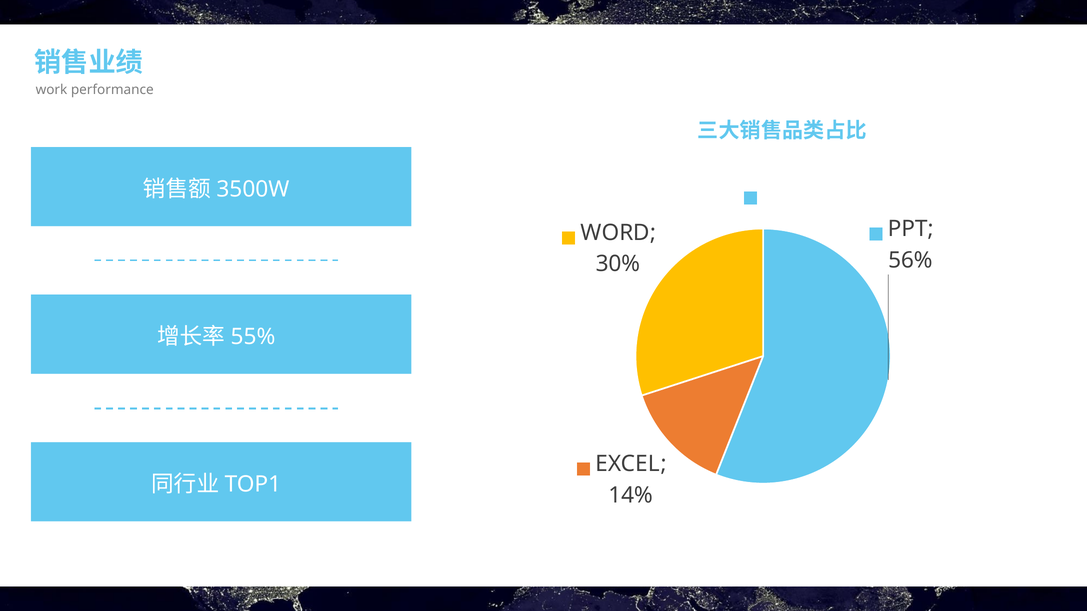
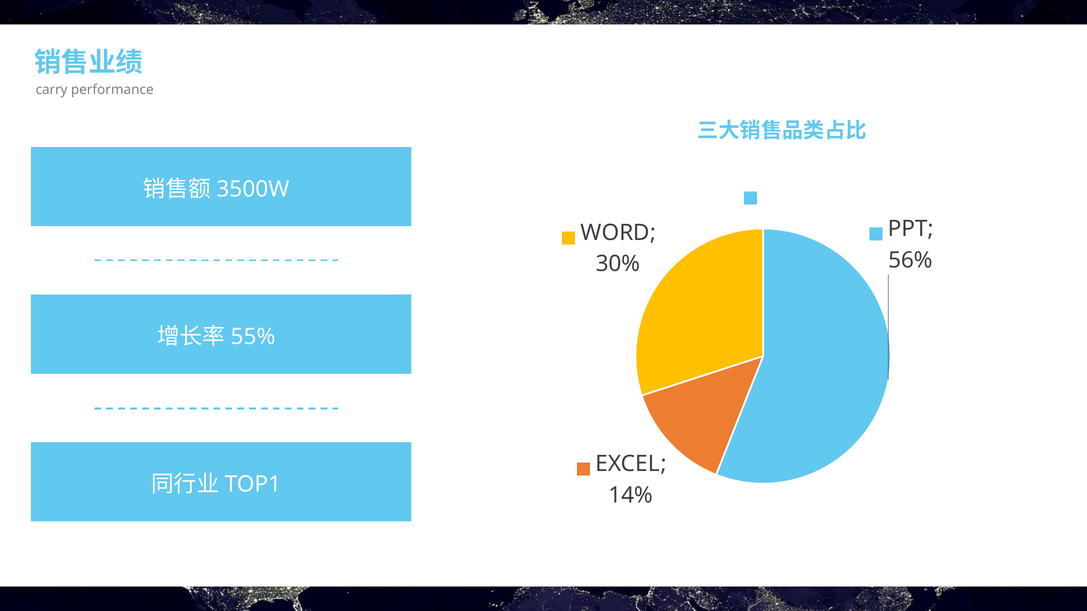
work: work -> carry (52, 90)
